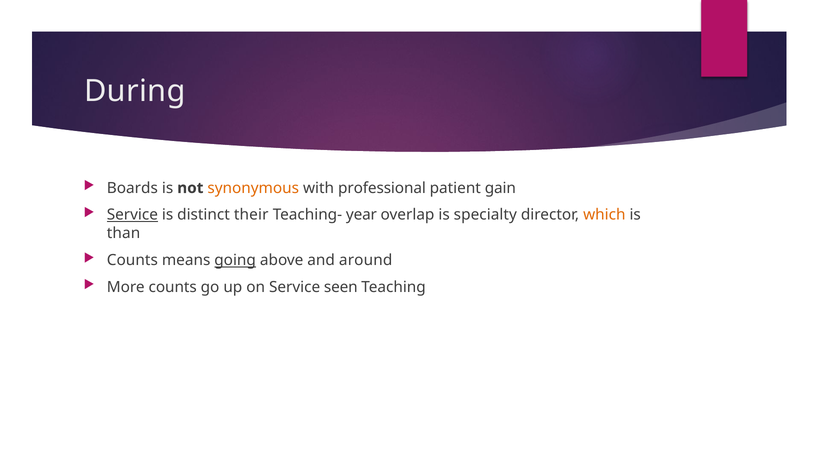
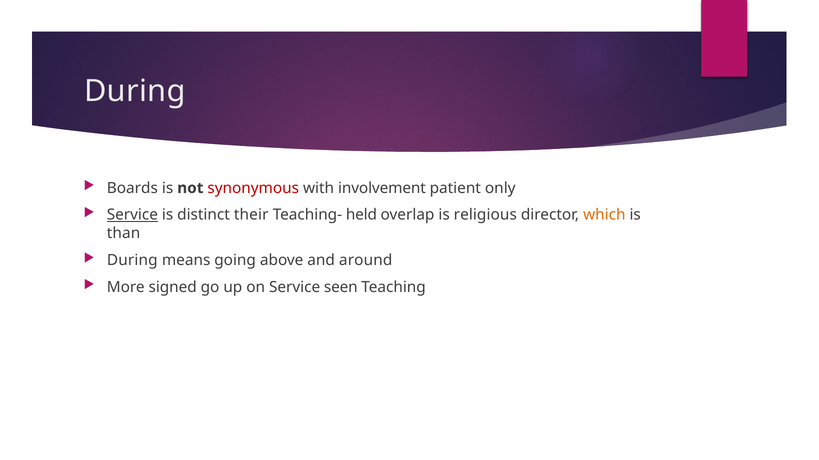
synonymous colour: orange -> red (253, 188)
professional: professional -> involvement (382, 188)
gain: gain -> only (500, 188)
year: year -> held (361, 215)
specialty: specialty -> religious (485, 215)
Counts: Counts -> During (132, 261)
going underline: present -> none (235, 261)
More counts: counts -> signed (173, 288)
